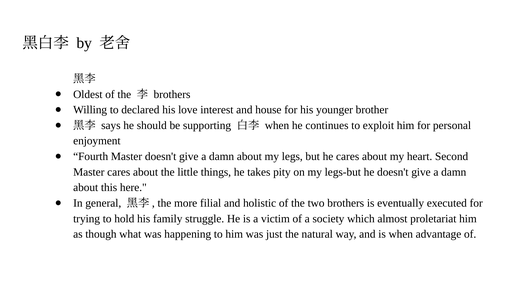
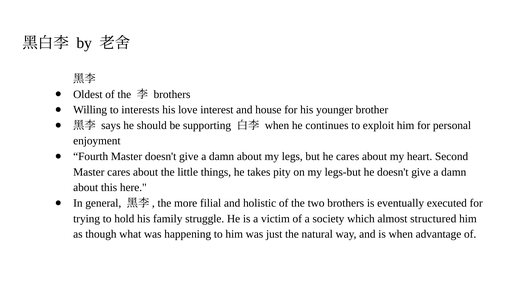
declared: declared -> interests (140, 110)
proletariat: proletariat -> structured (433, 219)
